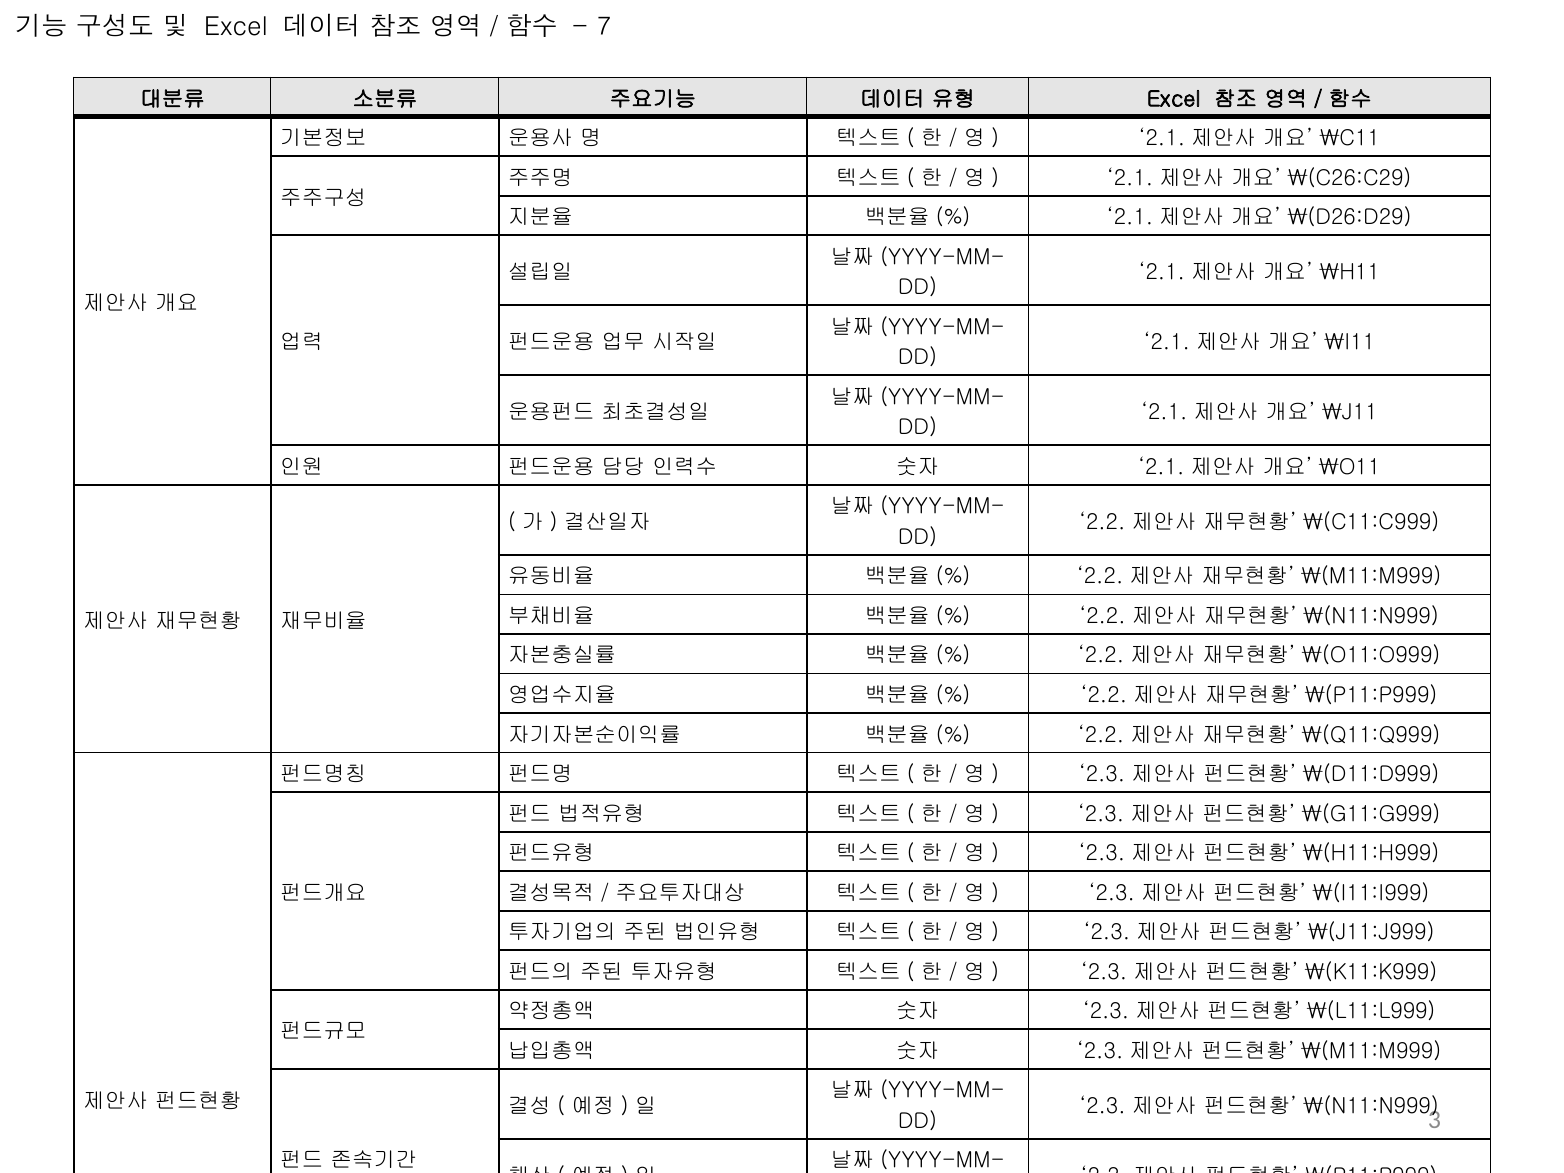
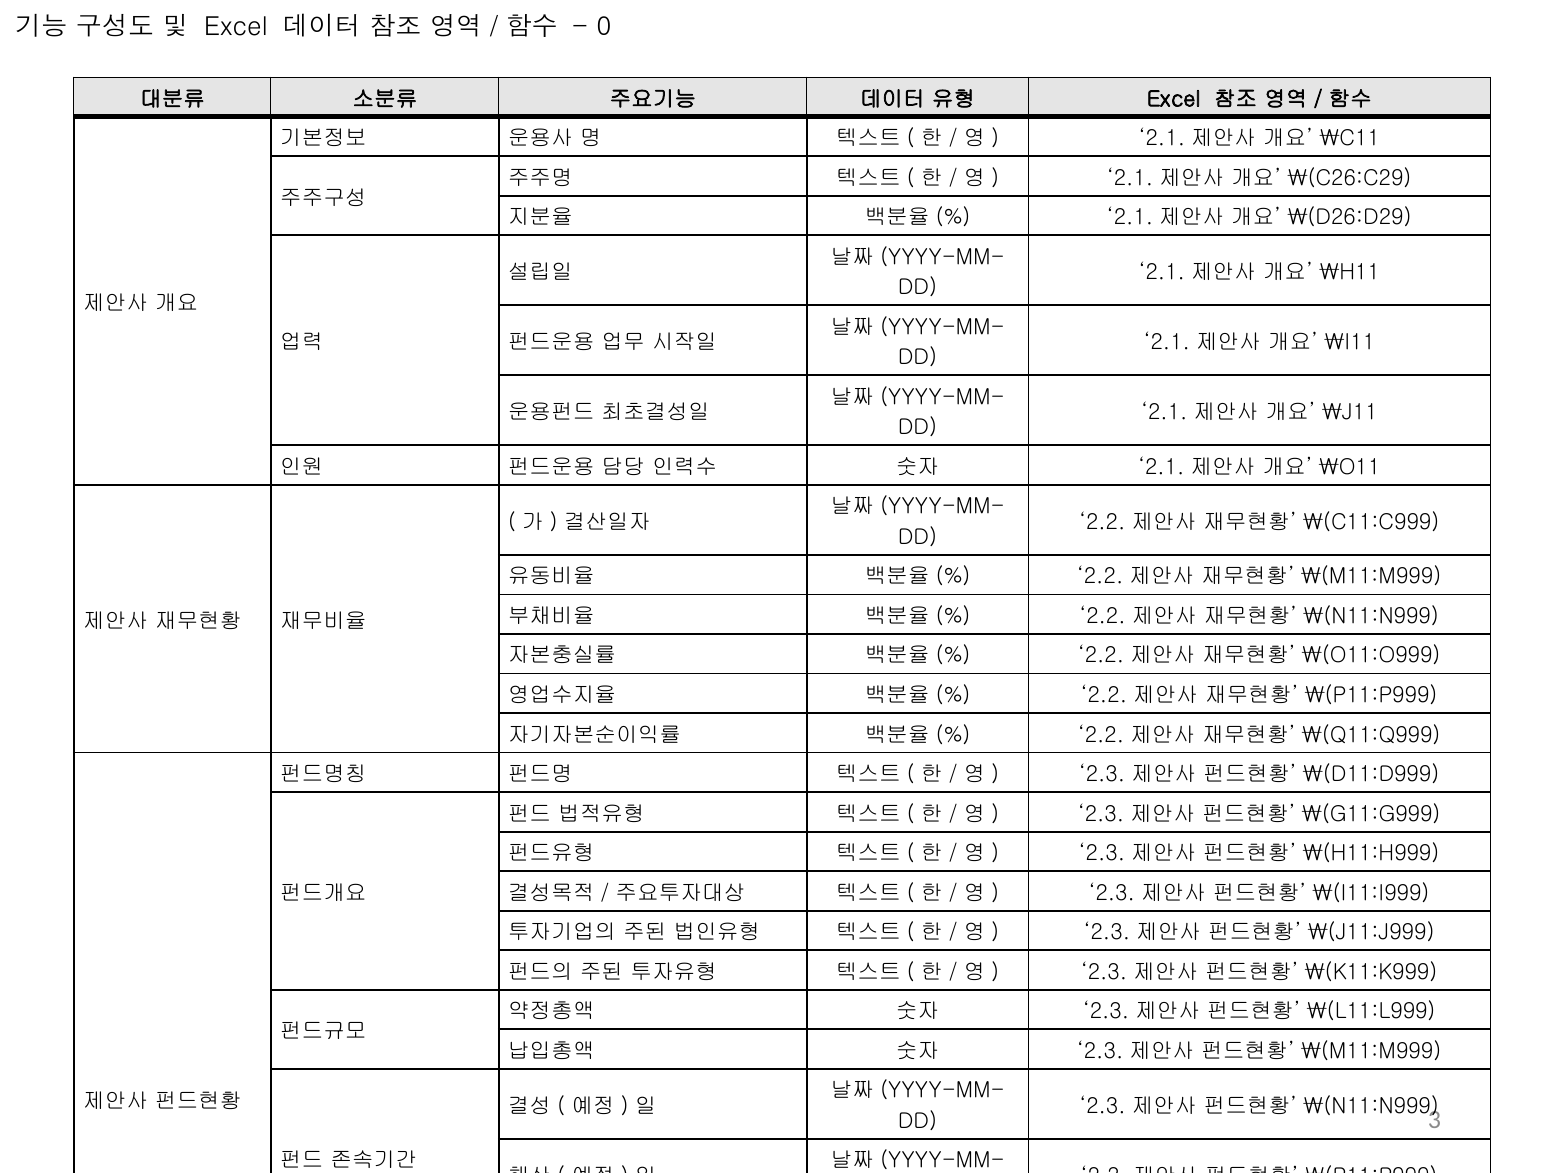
7: 7 -> 0 (604, 27)
